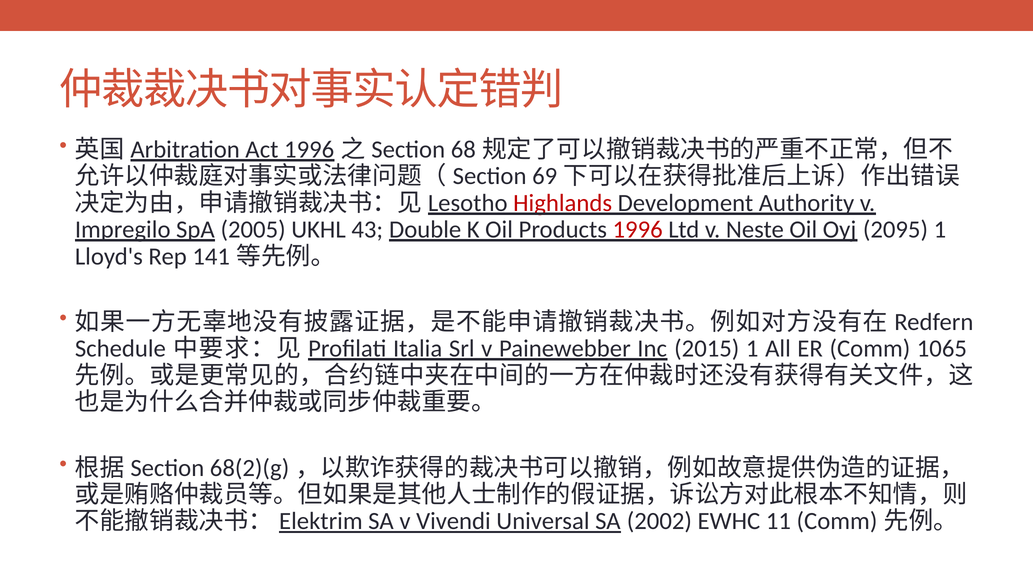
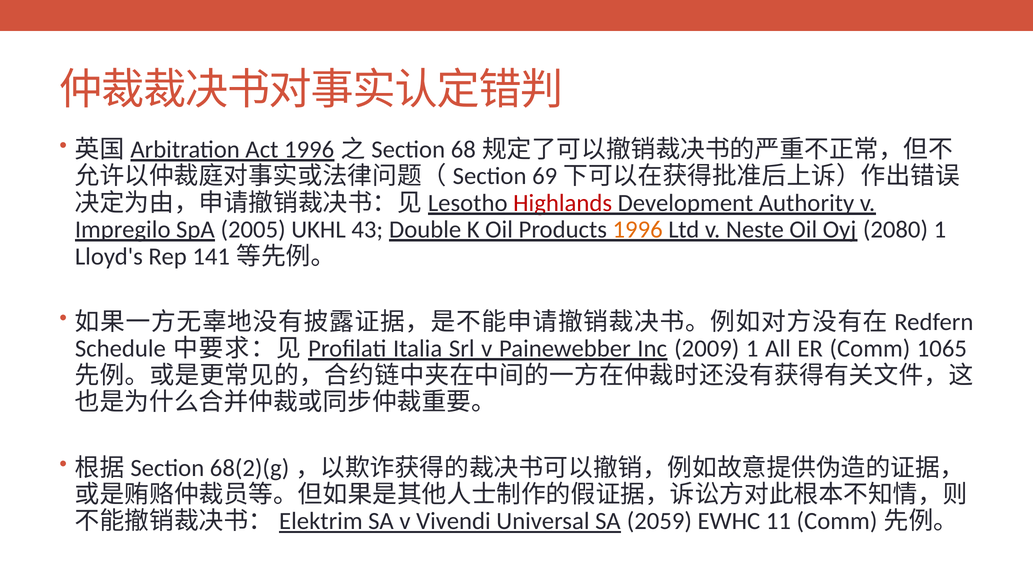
1996 colour: red -> orange (638, 230)
2095: 2095 -> 2080 (895, 230)
2015: 2015 -> 2009 (707, 349)
2002: 2002 -> 2059 (659, 521)
